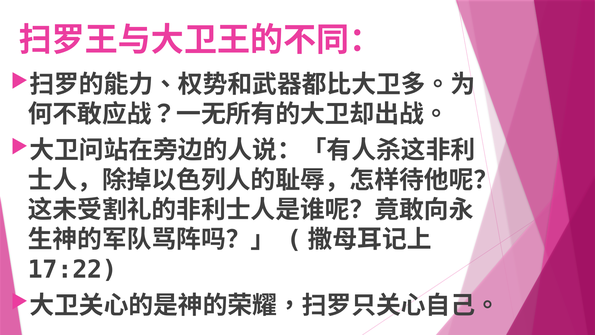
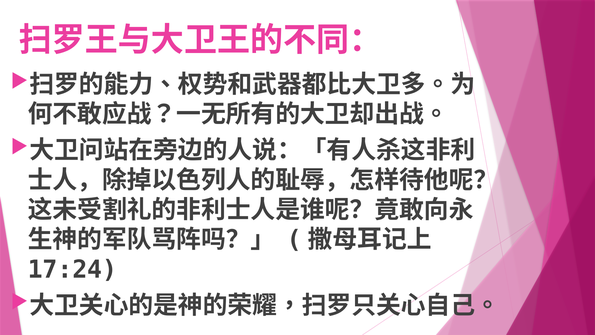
17:22: 17:22 -> 17:24 (72, 269)
